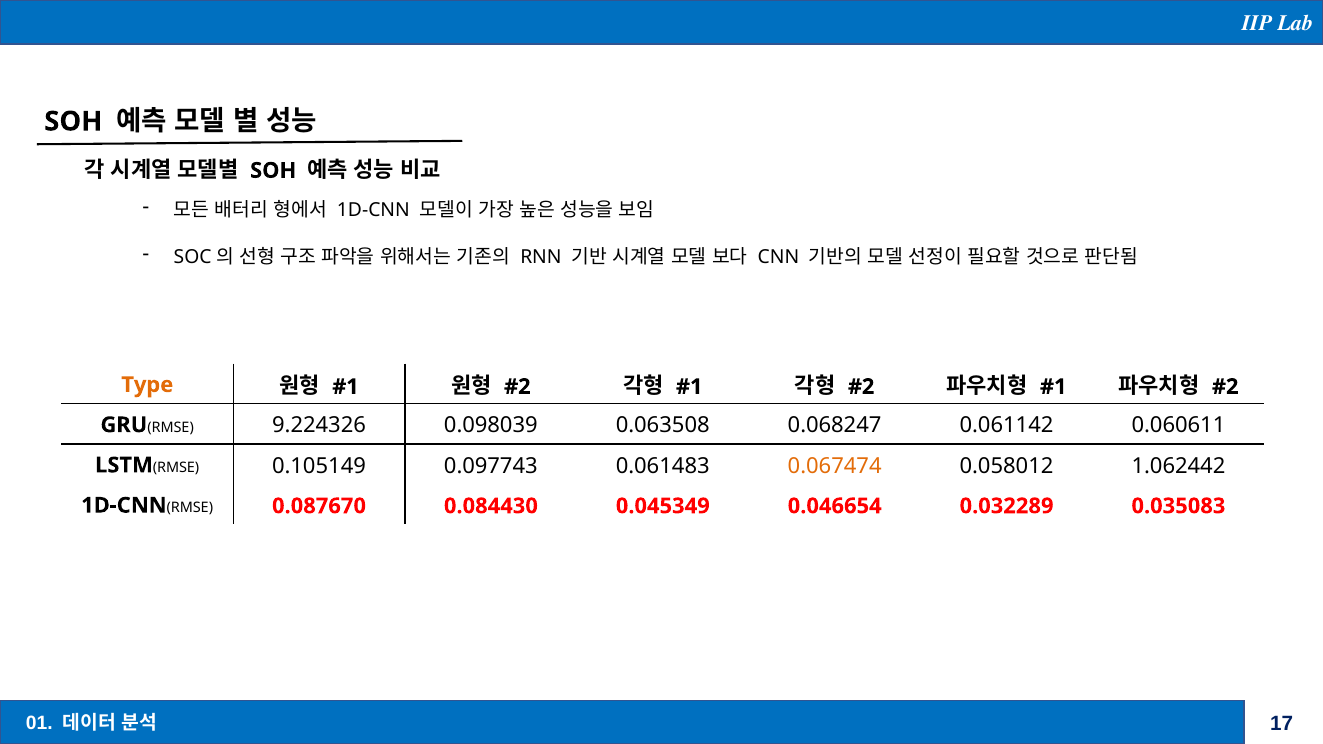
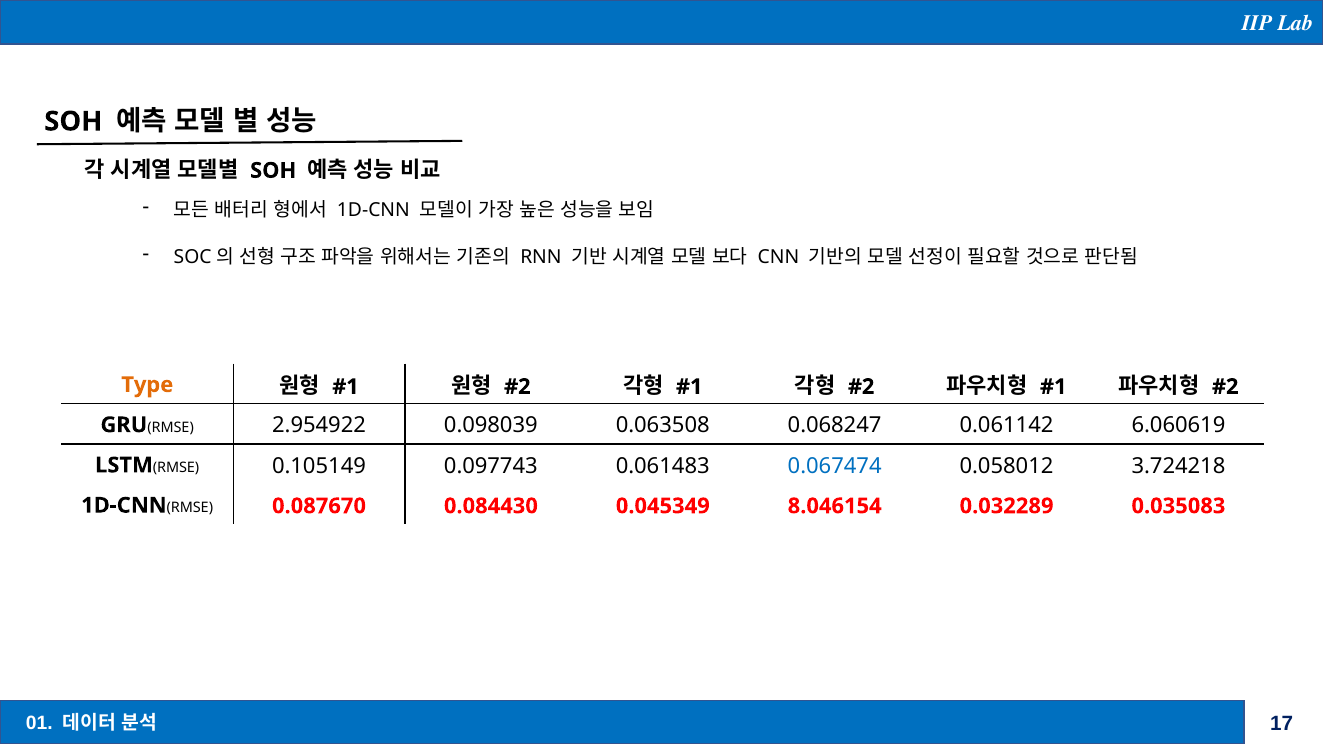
9.224326: 9.224326 -> 2.954922 (319, 426)
0.060611: 0.060611 -> 6.060619 (1178, 426)
0.067474 colour: orange -> blue (835, 466)
1.062442: 1.062442 -> 3.724218 (1178, 466)
0.046654: 0.046654 -> 8.046154 (835, 506)
